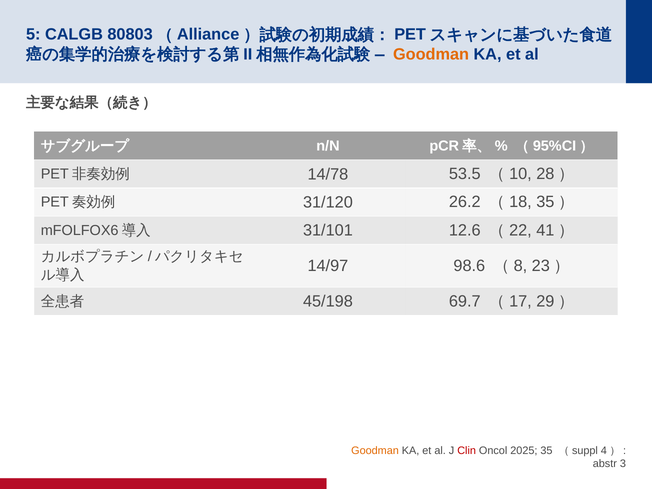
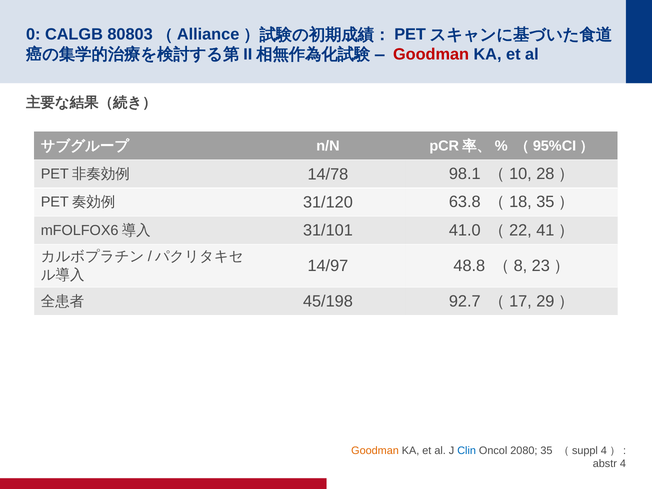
5: 5 -> 0 (33, 35)
Goodman colour: orange -> red (431, 54)
53.5: 53.5 -> 98.1 (465, 174)
26.2: 26.2 -> 63.8 (465, 202)
12.6: 12.6 -> 41.0 (465, 230)
98.6: 98.6 -> 48.8 (469, 266)
69.7: 69.7 -> 92.7 (465, 301)
Clin colour: red -> blue (467, 451)
2025: 2025 -> 2080 (524, 451)
3: 3 -> 4 (623, 464)
